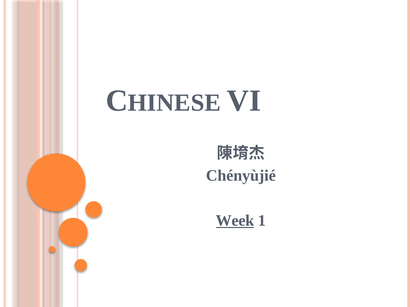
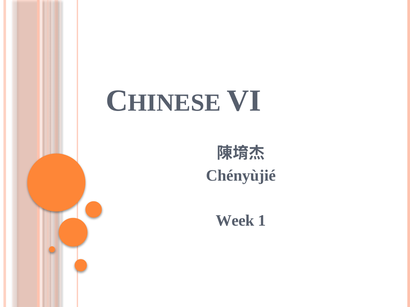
Week underline: present -> none (235, 221)
